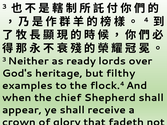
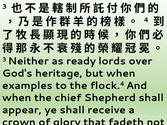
but filthy: filthy -> when (121, 73)
